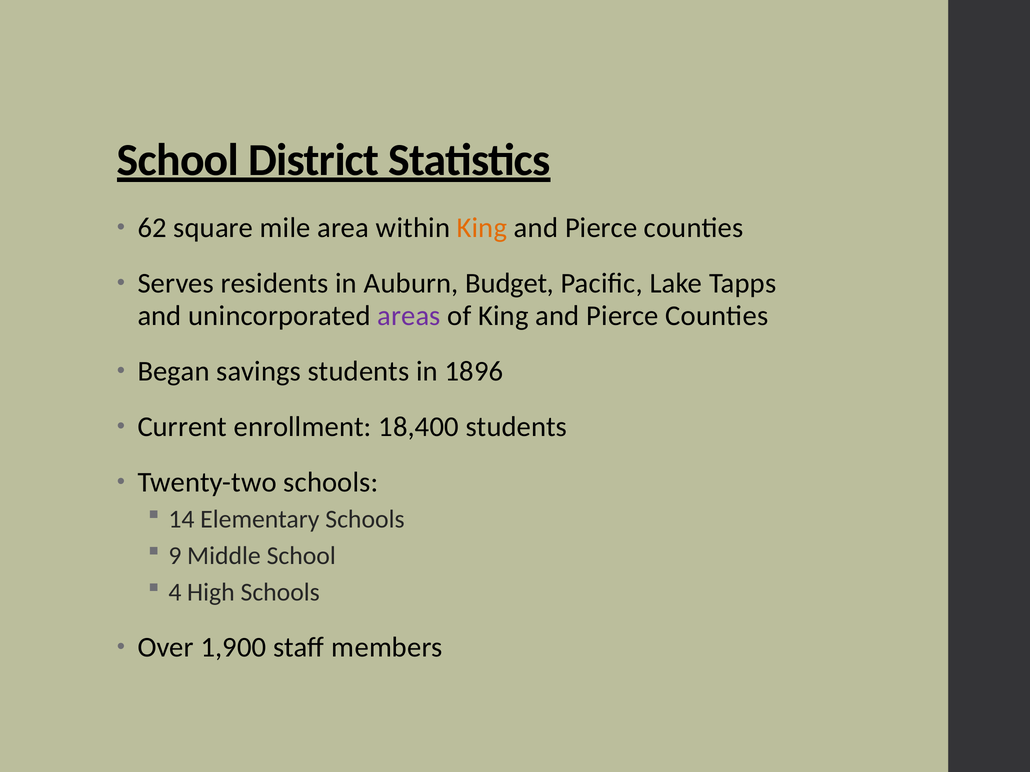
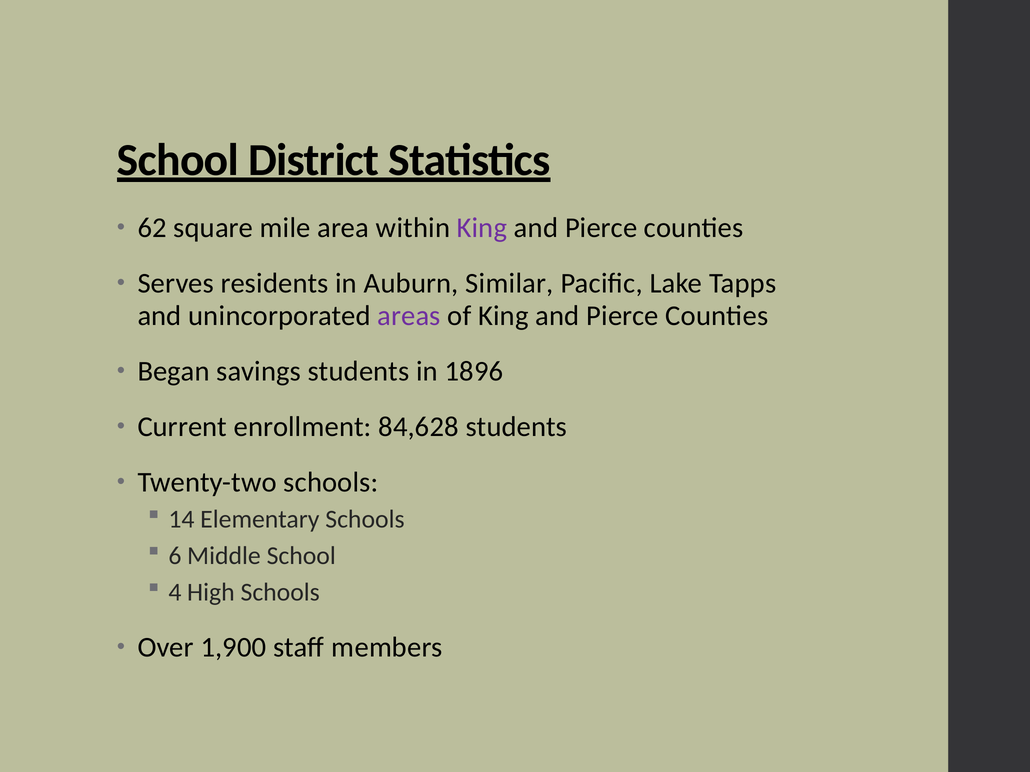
King colour: orange -> purple (482, 228)
Budget: Budget -> Similar (510, 283)
18,400: 18,400 -> 84,628 (419, 427)
9: 9 -> 6 (175, 556)
